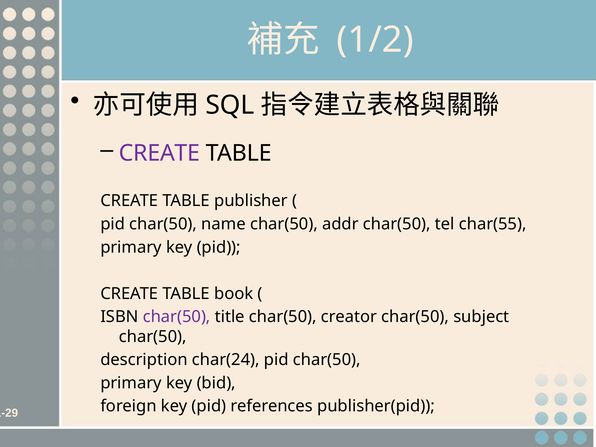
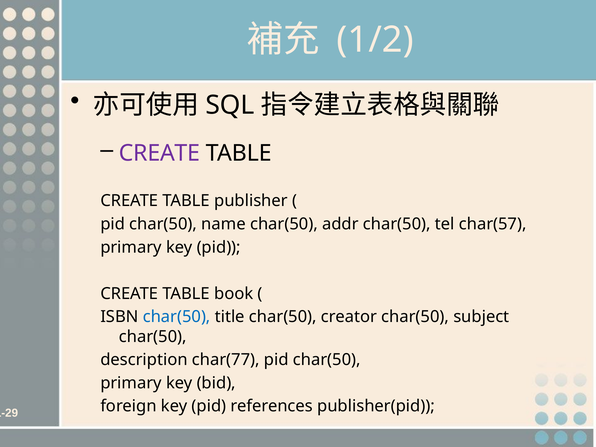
char(55: char(55 -> char(57 (493, 224)
char(50 colour: purple -> blue (177, 317)
char(24: char(24 -> char(77 (226, 360)
